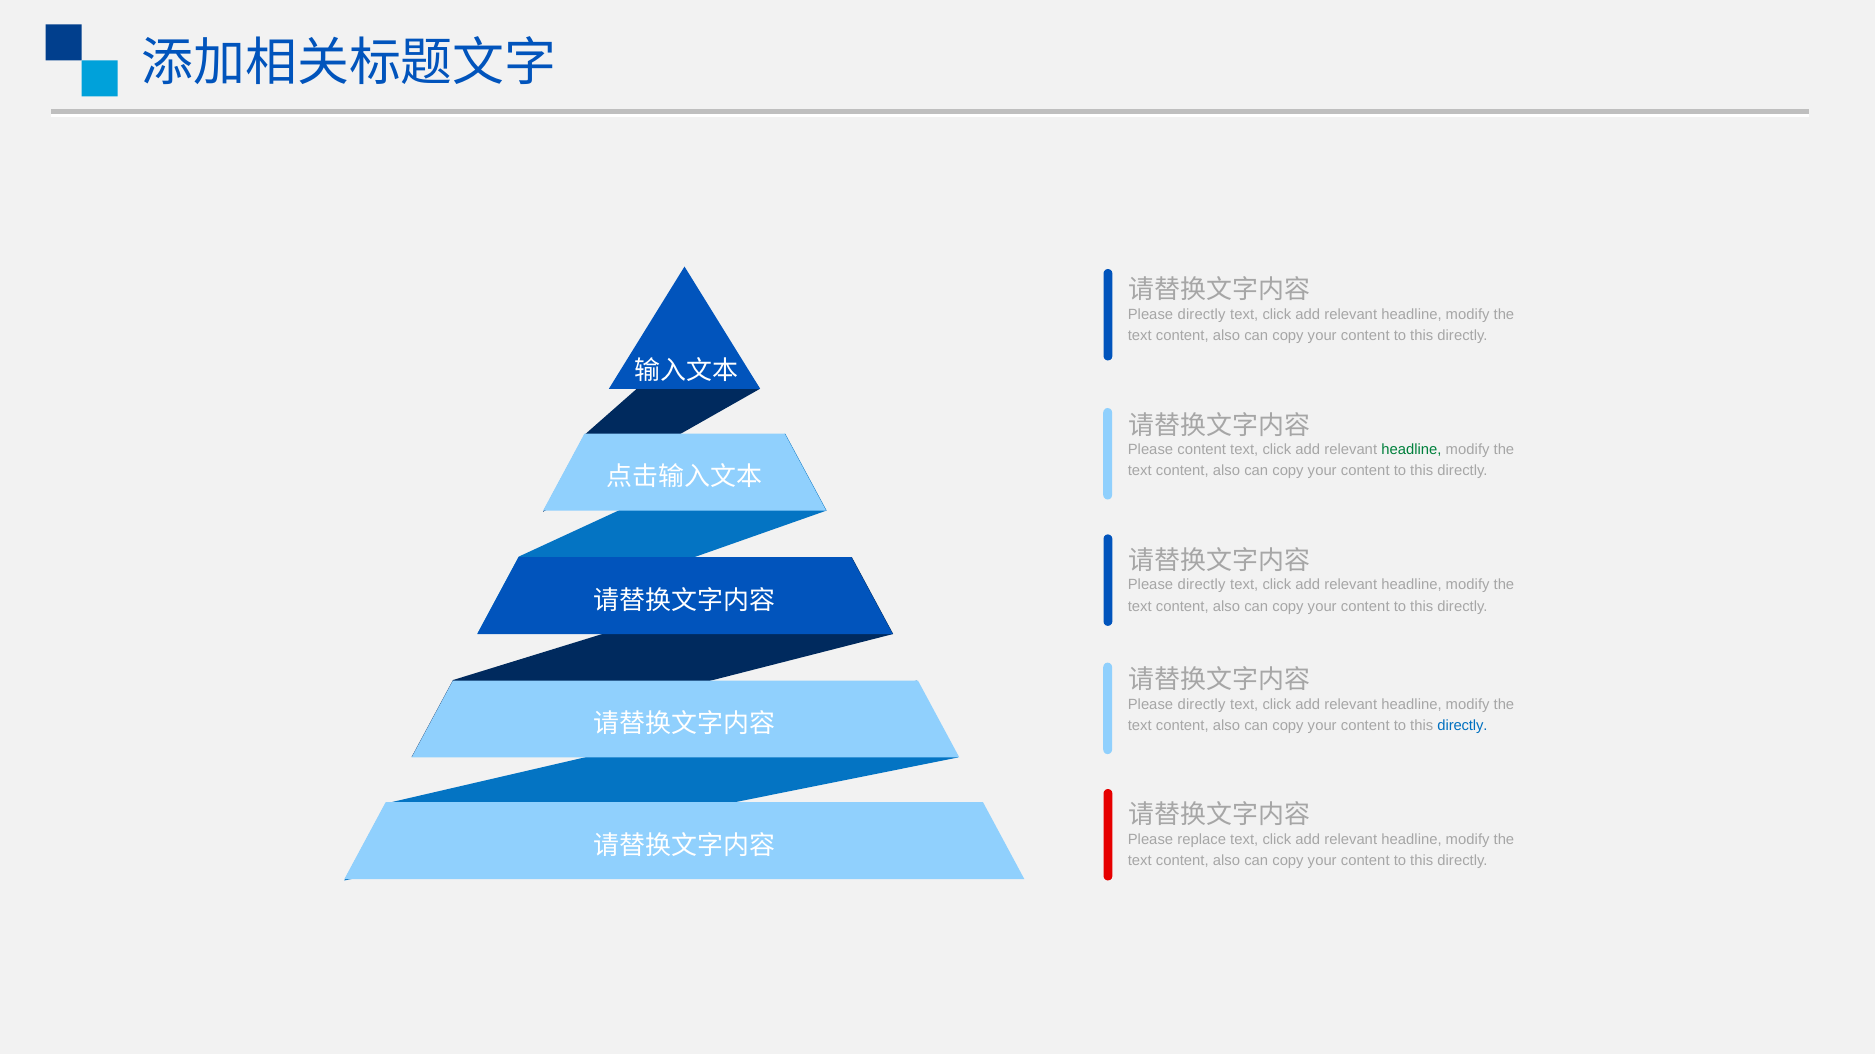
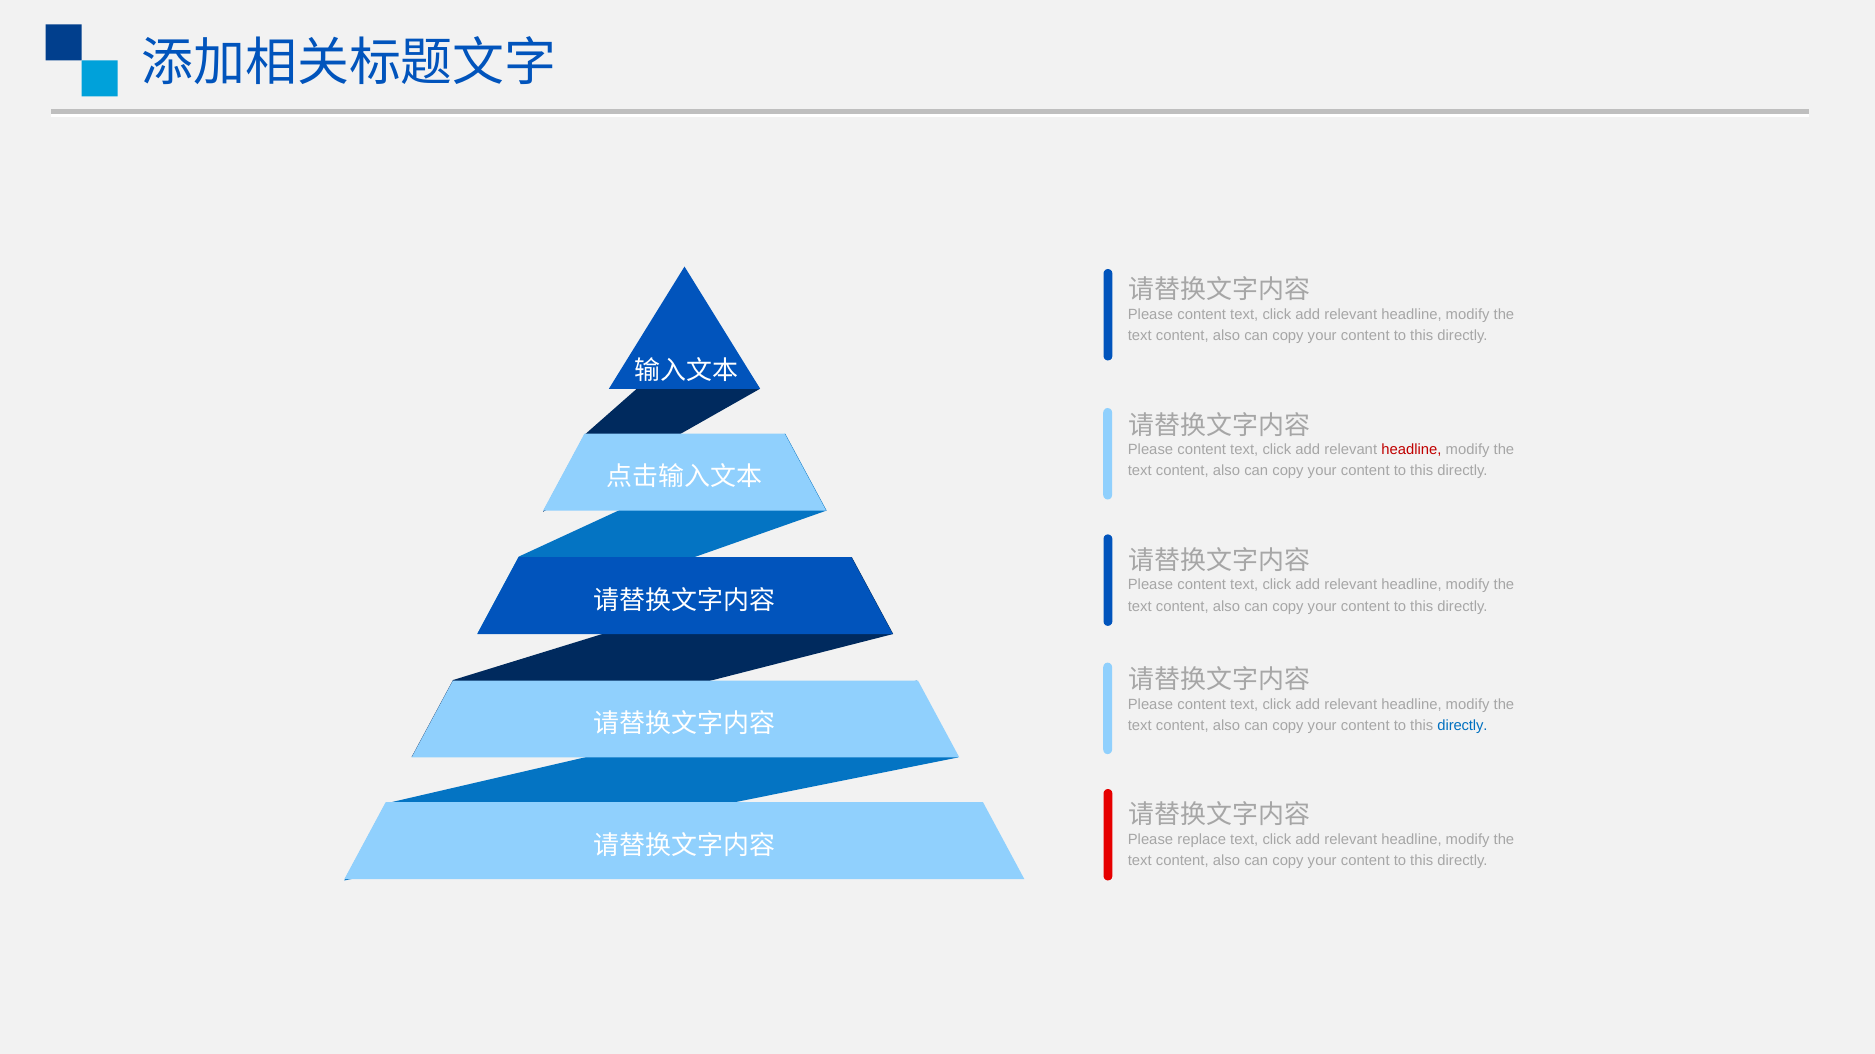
directly: directly -> content (1202, 315)
headline colour: green -> red (1411, 450)
directly: directly -> content (1202, 585)
directly: directly -> content (1202, 705)
